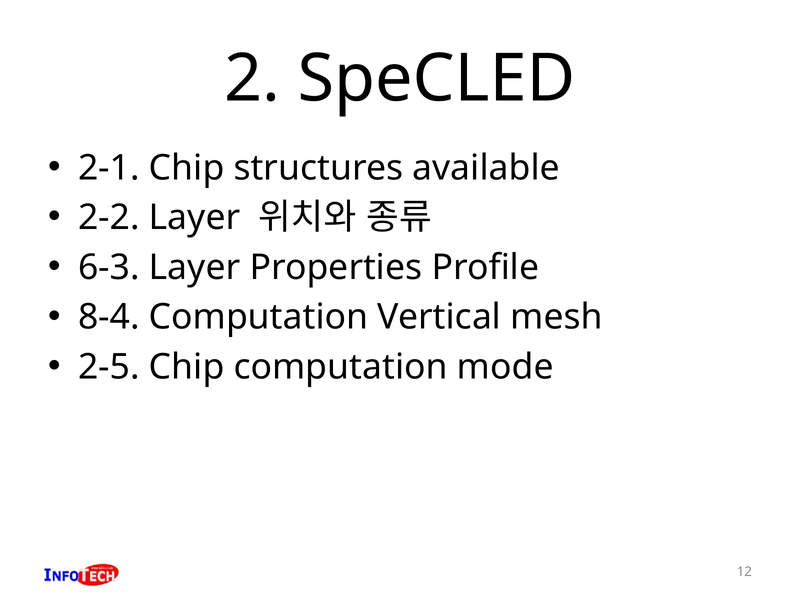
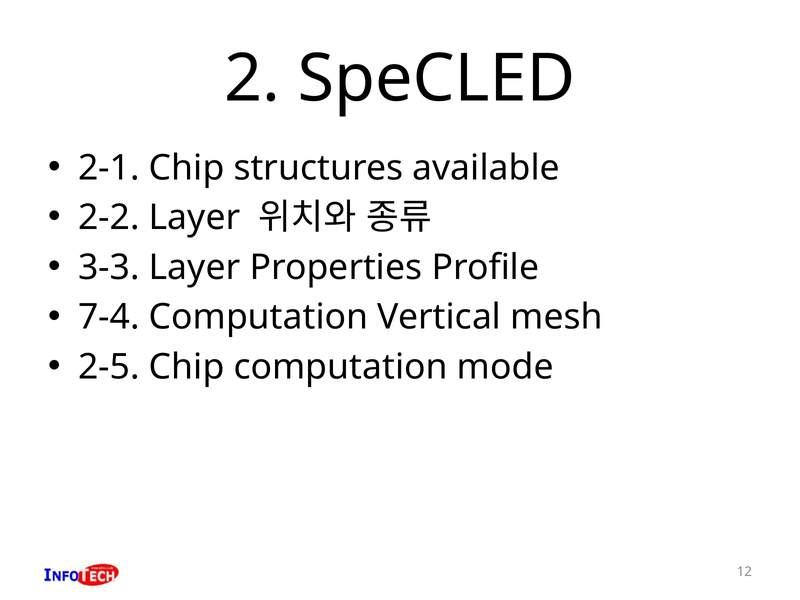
6-3: 6-3 -> 3-3 (109, 267)
8-4: 8-4 -> 7-4 (109, 317)
